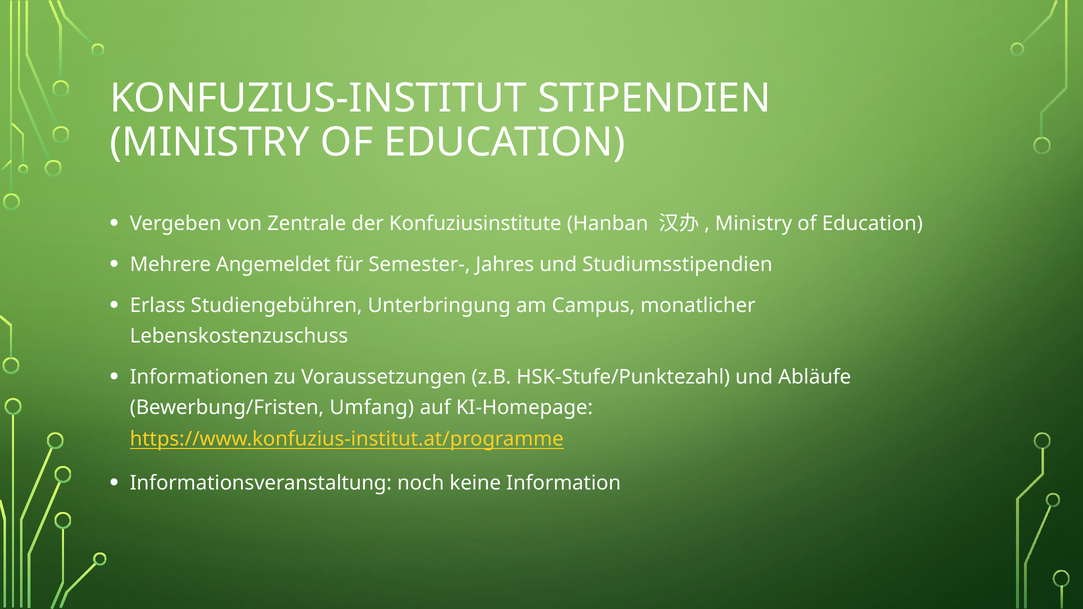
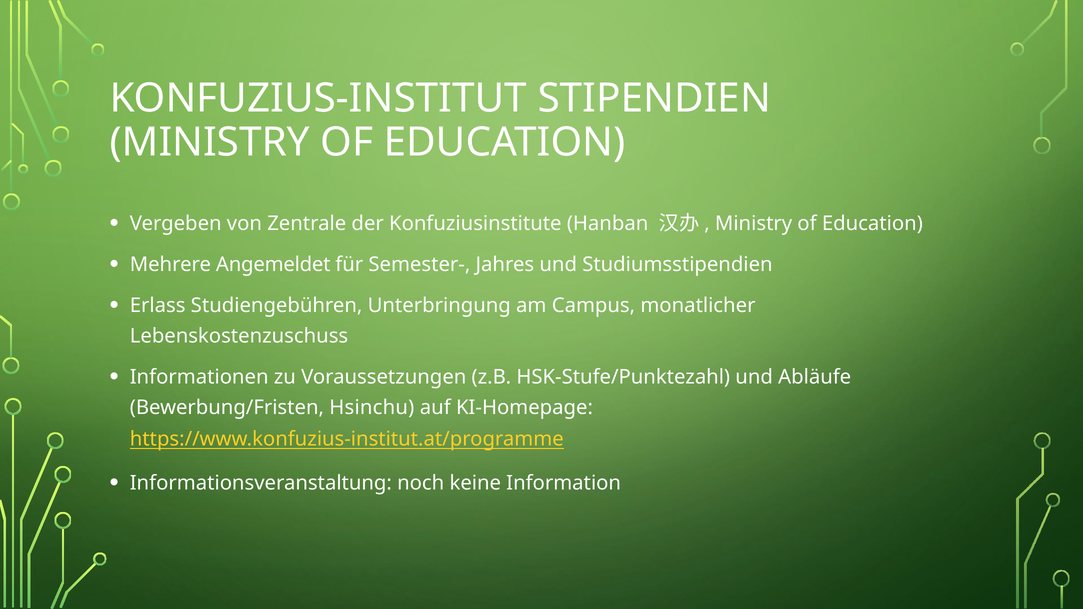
Umfang: Umfang -> Hsinchu (372, 408)
